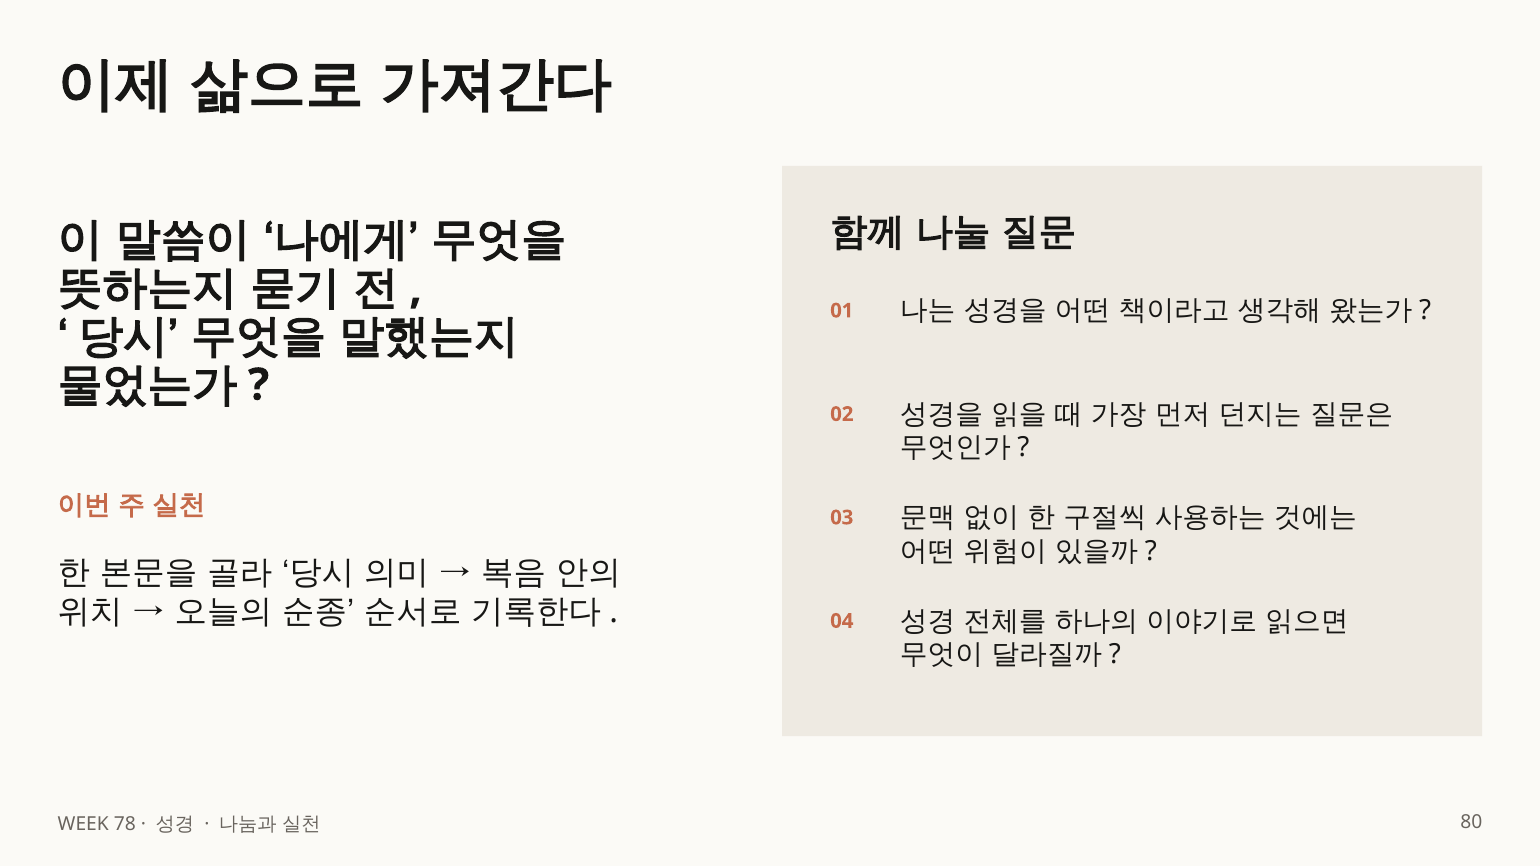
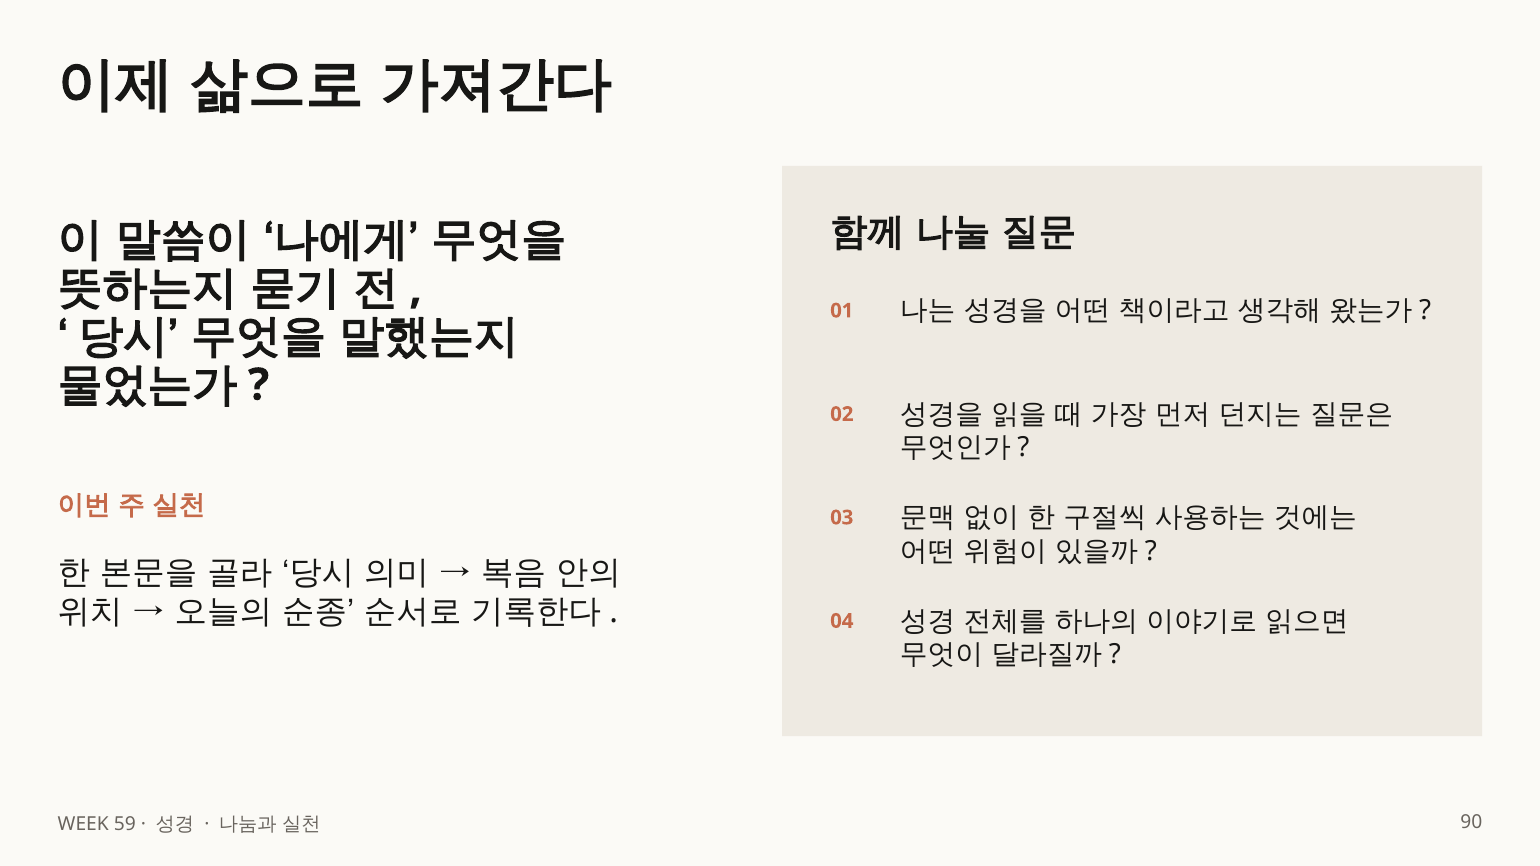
78: 78 -> 59 (125, 825)
80: 80 -> 90 (1471, 822)
